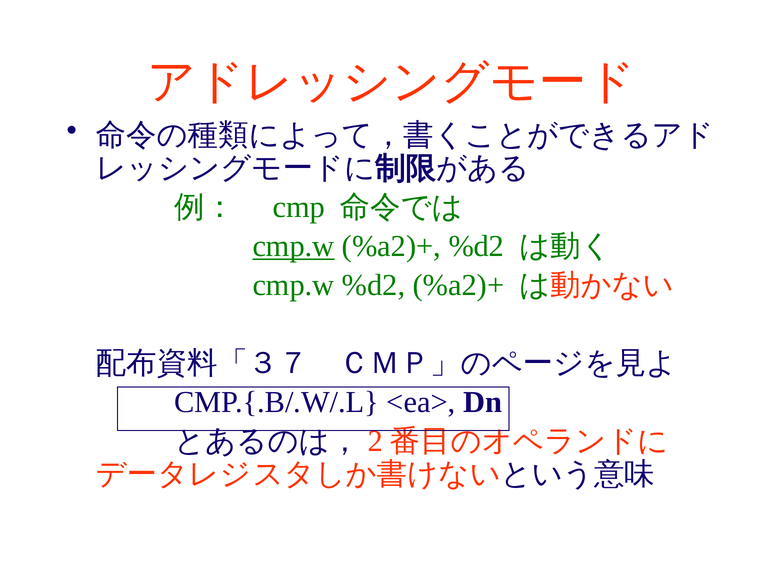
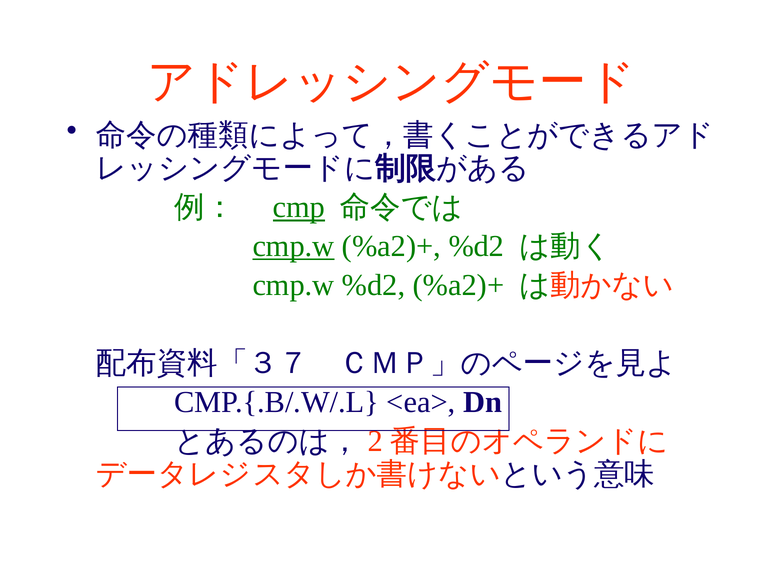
cmp underline: none -> present (299, 207)
